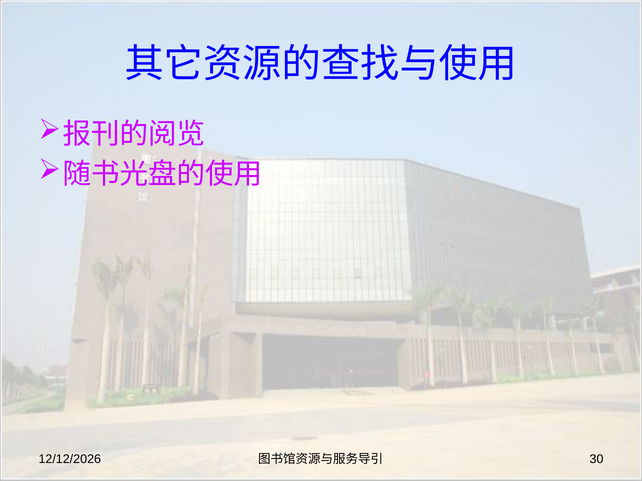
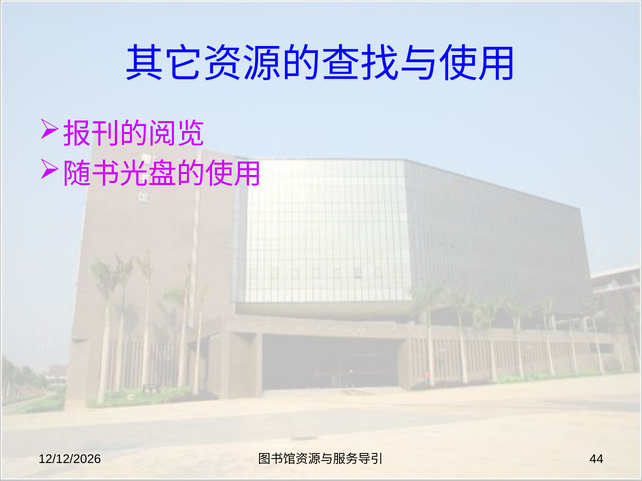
30: 30 -> 44 (597, 460)
